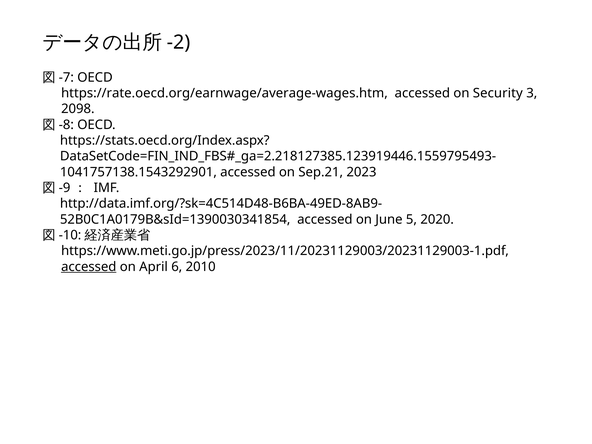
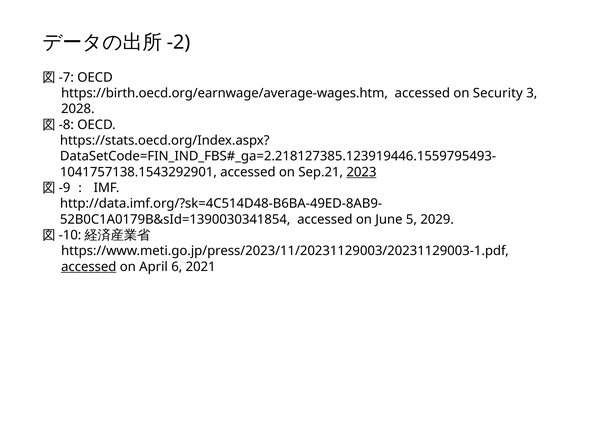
https://rate.oecd.org/earnwage/average-wages.htm: https://rate.oecd.org/earnwage/average-wages.htm -> https://birth.oecd.org/earnwage/average-wages.htm (224, 93)
2098: 2098 -> 2028 (78, 109)
2023 underline: none -> present (361, 172)
2020: 2020 -> 2029 (437, 219)
2010: 2010 -> 2021 (201, 267)
